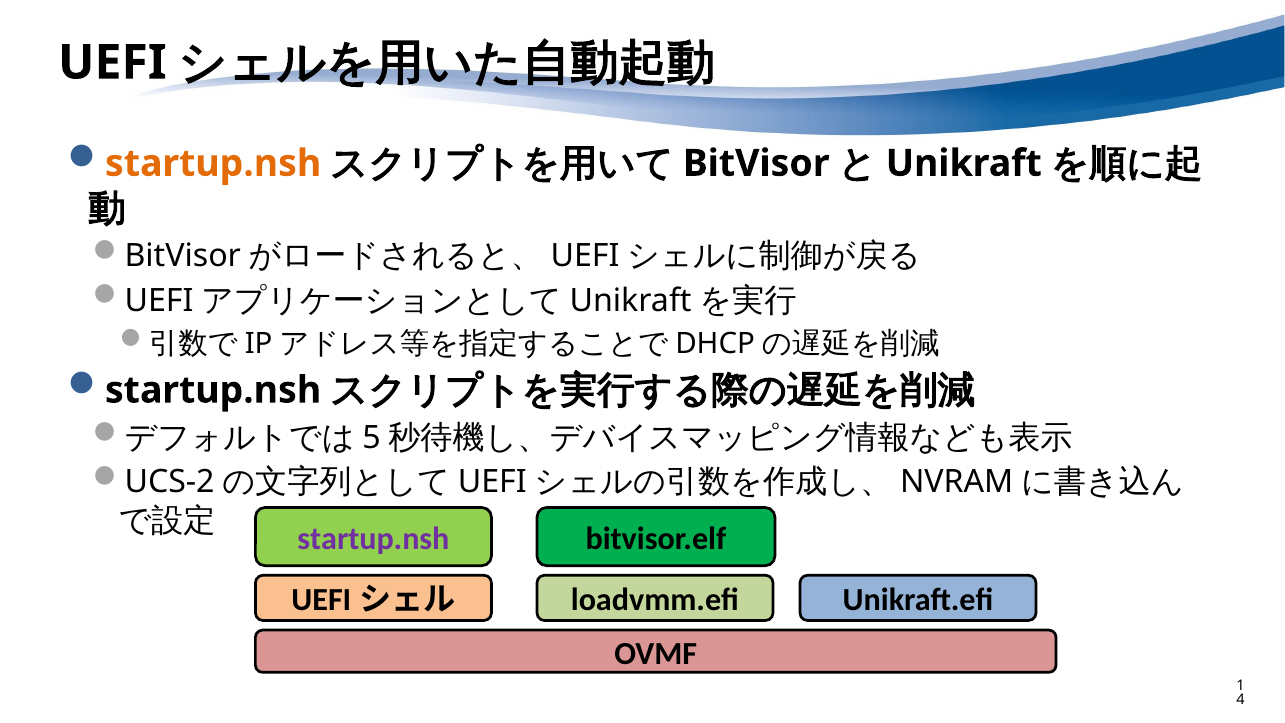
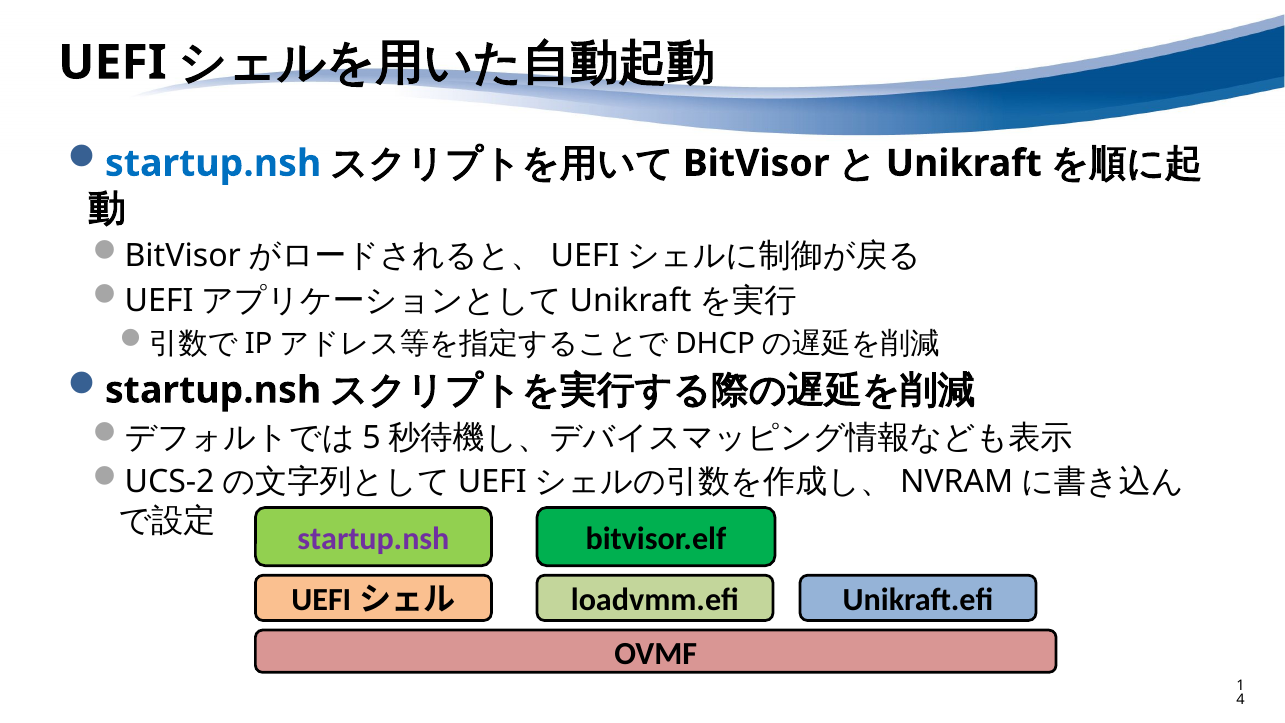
startup.nsh colour: orange -> blue (213, 163)
